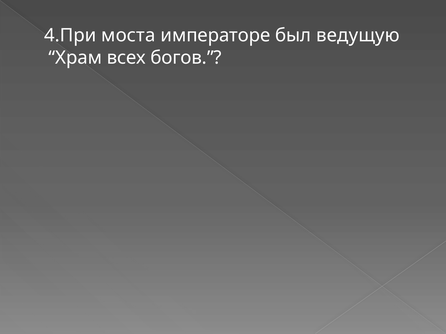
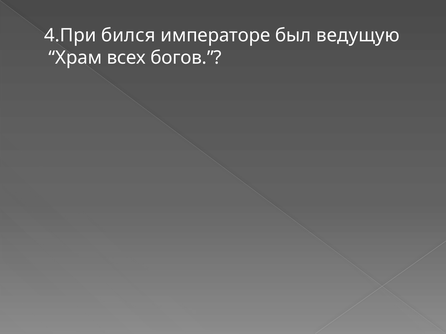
моста: моста -> бился (128, 36)
